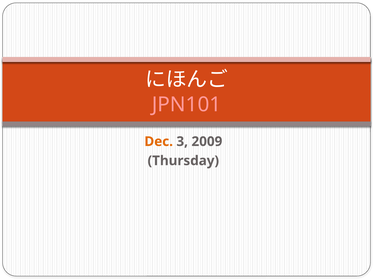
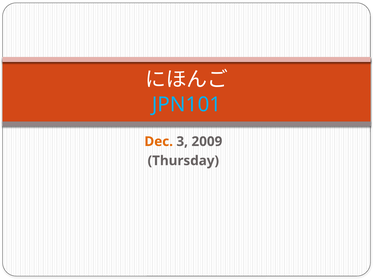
JPN101 colour: pink -> light blue (187, 104)
